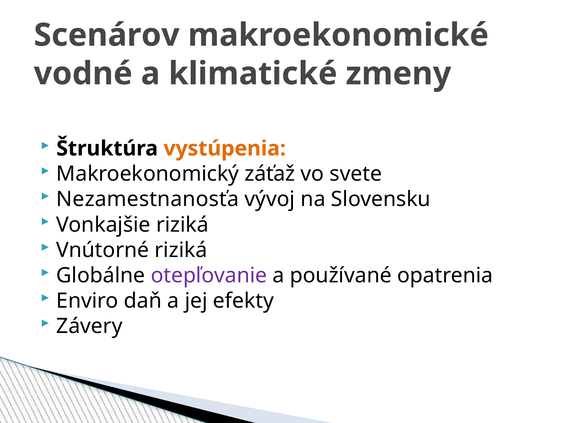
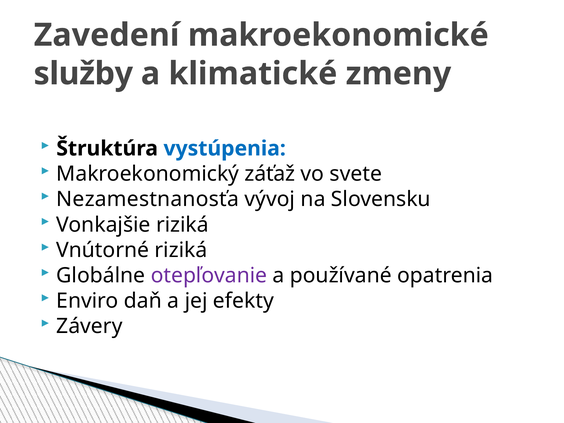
Scenárov: Scenárov -> Zavedení (107, 35)
vodné: vodné -> služby (83, 74)
vystúpenia colour: orange -> blue (225, 149)
